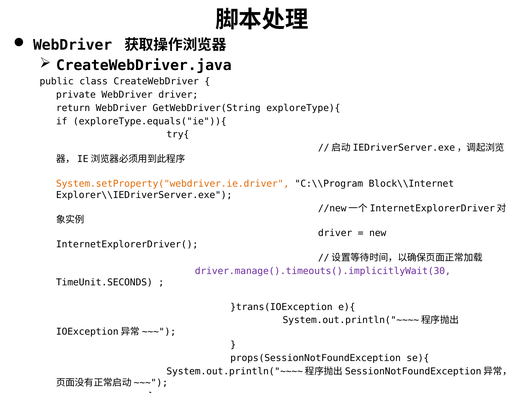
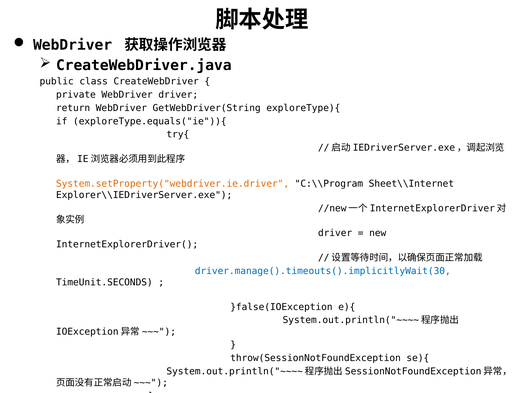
Block\\Internet: Block\\Internet -> Sheet\\Internet (411, 184)
driver.manage().timeouts().implicitlyWait(30 colour: purple -> blue (323, 271)
}trans(IOException: }trans(IOException -> }false(IOException (281, 307)
props(SessionNotFoundException: props(SessionNotFoundException -> throw(SessionNotFoundException (316, 358)
